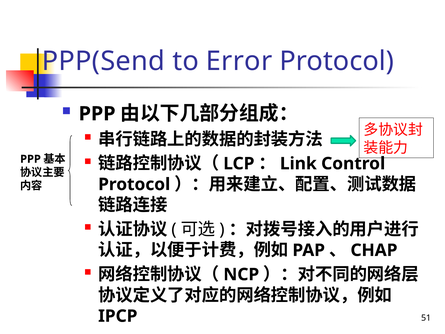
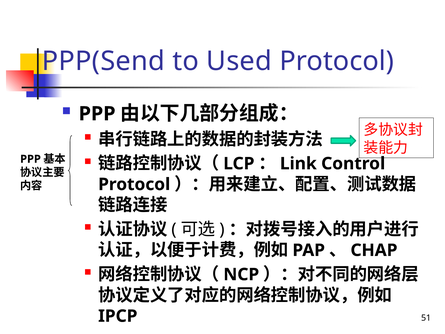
Error: Error -> Used (239, 61)
